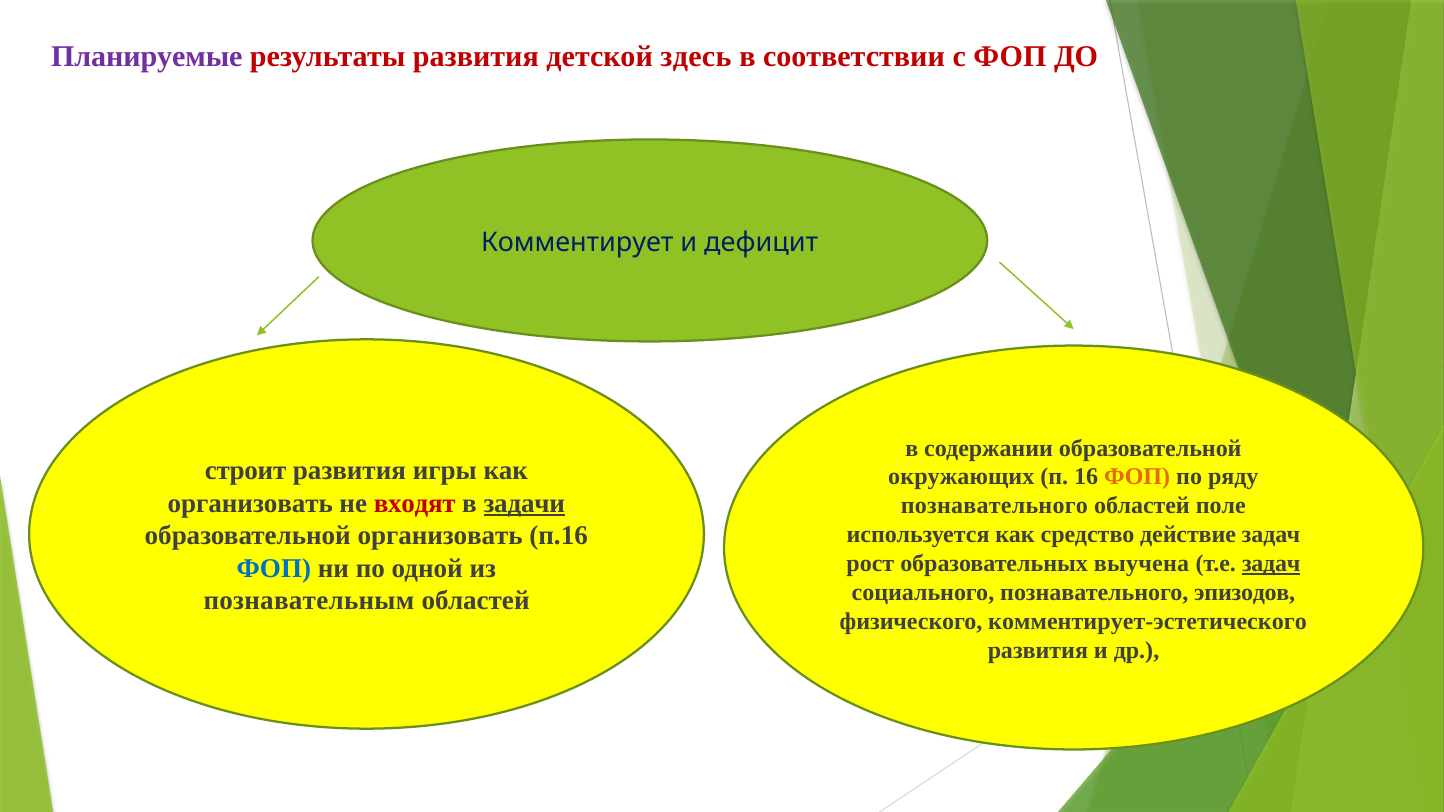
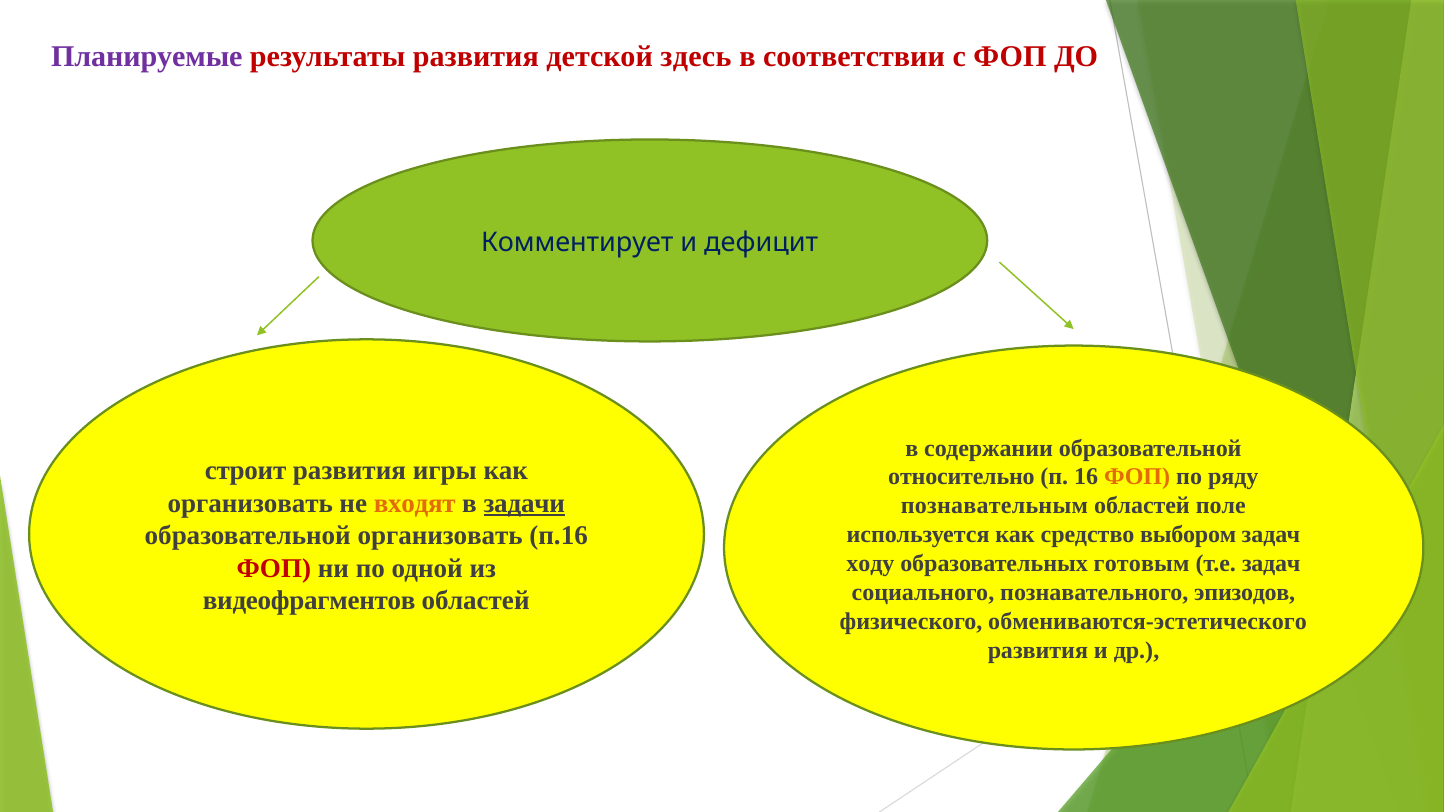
окружающих: окружающих -> относительно (961, 477)
входят colour: red -> orange (415, 504)
познавательного: познавательного -> познавательным (994, 506)
действие: действие -> выбором (1188, 535)
рост: рост -> ходу (870, 564)
выучена: выучена -> готовым (1142, 564)
задач underline: present -> none (1271, 564)
ФОП colour: blue -> red (274, 569)
познавательным: познавательным -> видеофрагментов (309, 601)
комментирует-эстетического: комментирует-эстетического -> обмениваются-эстетического (1148, 621)
